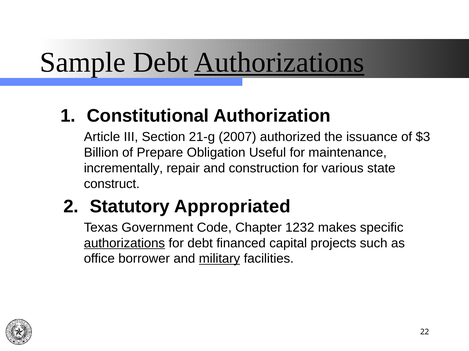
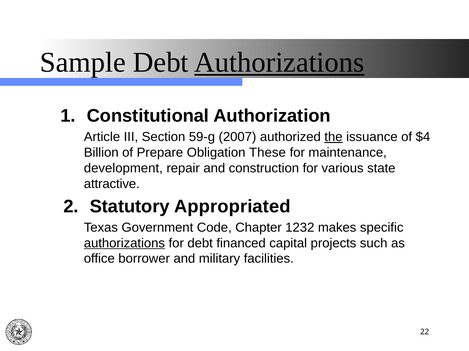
21-g: 21-g -> 59-g (202, 137)
the underline: none -> present (333, 137)
$3: $3 -> $4 (423, 137)
Useful: Useful -> These (267, 153)
incrementally: incrementally -> development (123, 168)
construct: construct -> attractive (112, 184)
military underline: present -> none (220, 259)
